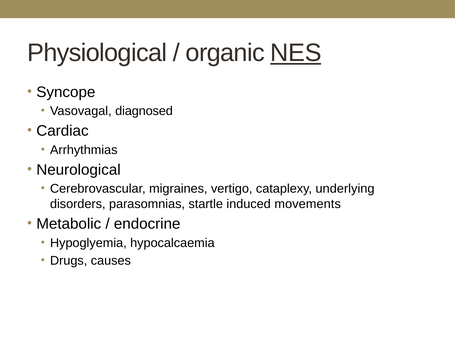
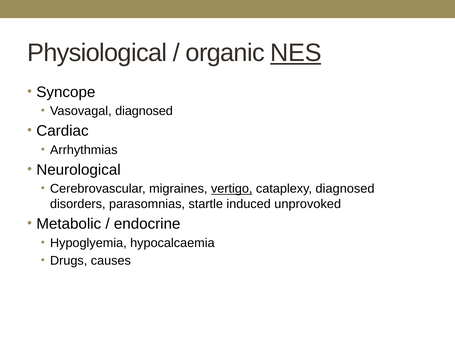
vertigo underline: none -> present (232, 189)
cataplexy underlying: underlying -> diagnosed (345, 189)
movements: movements -> unprovoked (308, 204)
